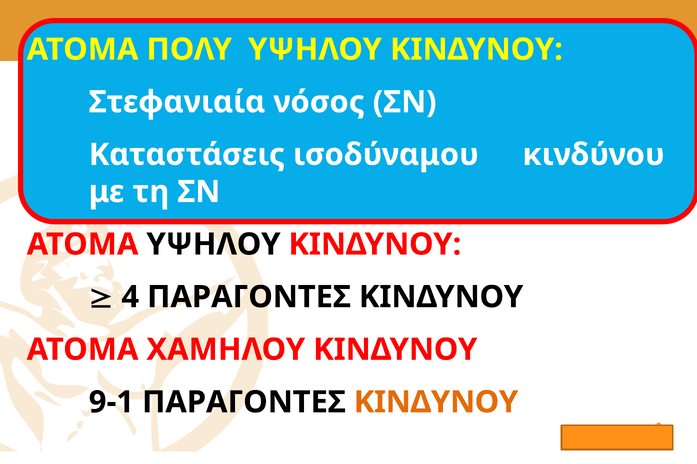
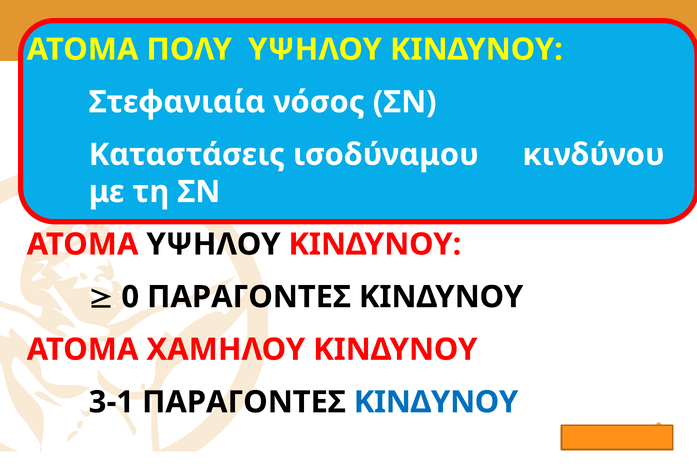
4: 4 -> 0 (130, 297)
9-1: 9-1 -> 3-1 (111, 403)
ΚΙΝΔΥΝΟΥ colour: orange -> blue (436, 403)
